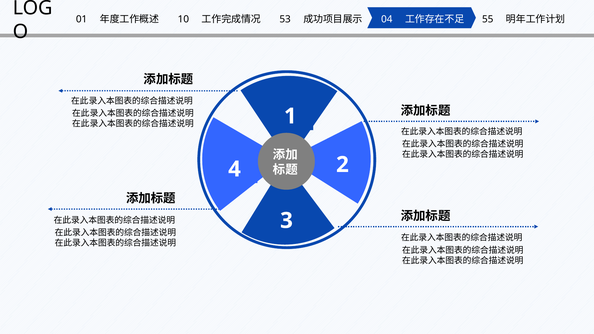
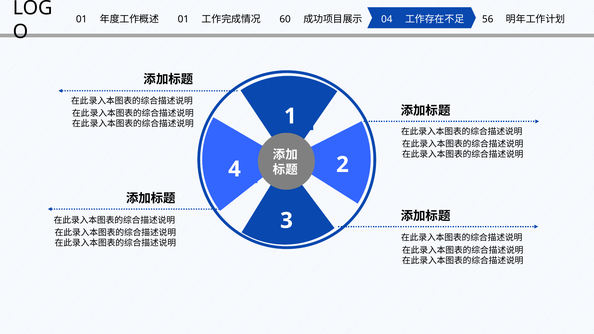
10: 10 -> 01 (183, 19)
53: 53 -> 60 (285, 19)
55: 55 -> 56 (488, 19)
